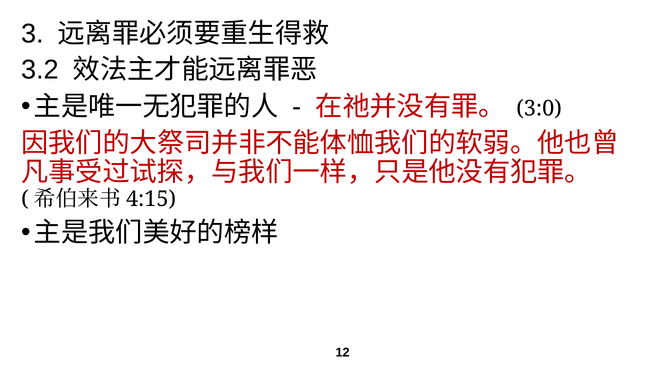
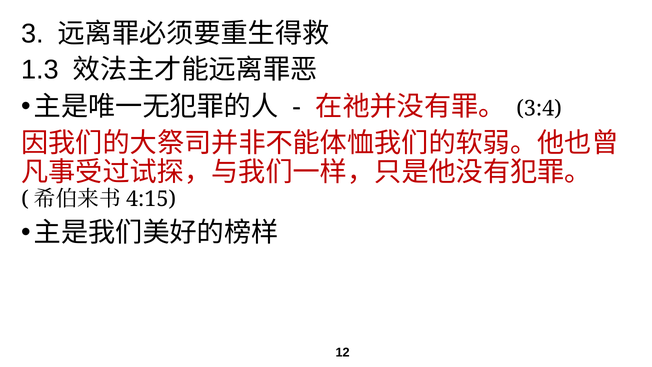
3.2: 3.2 -> 1.3 (40, 70)
3:0: 3:0 -> 3:4 (539, 108)
